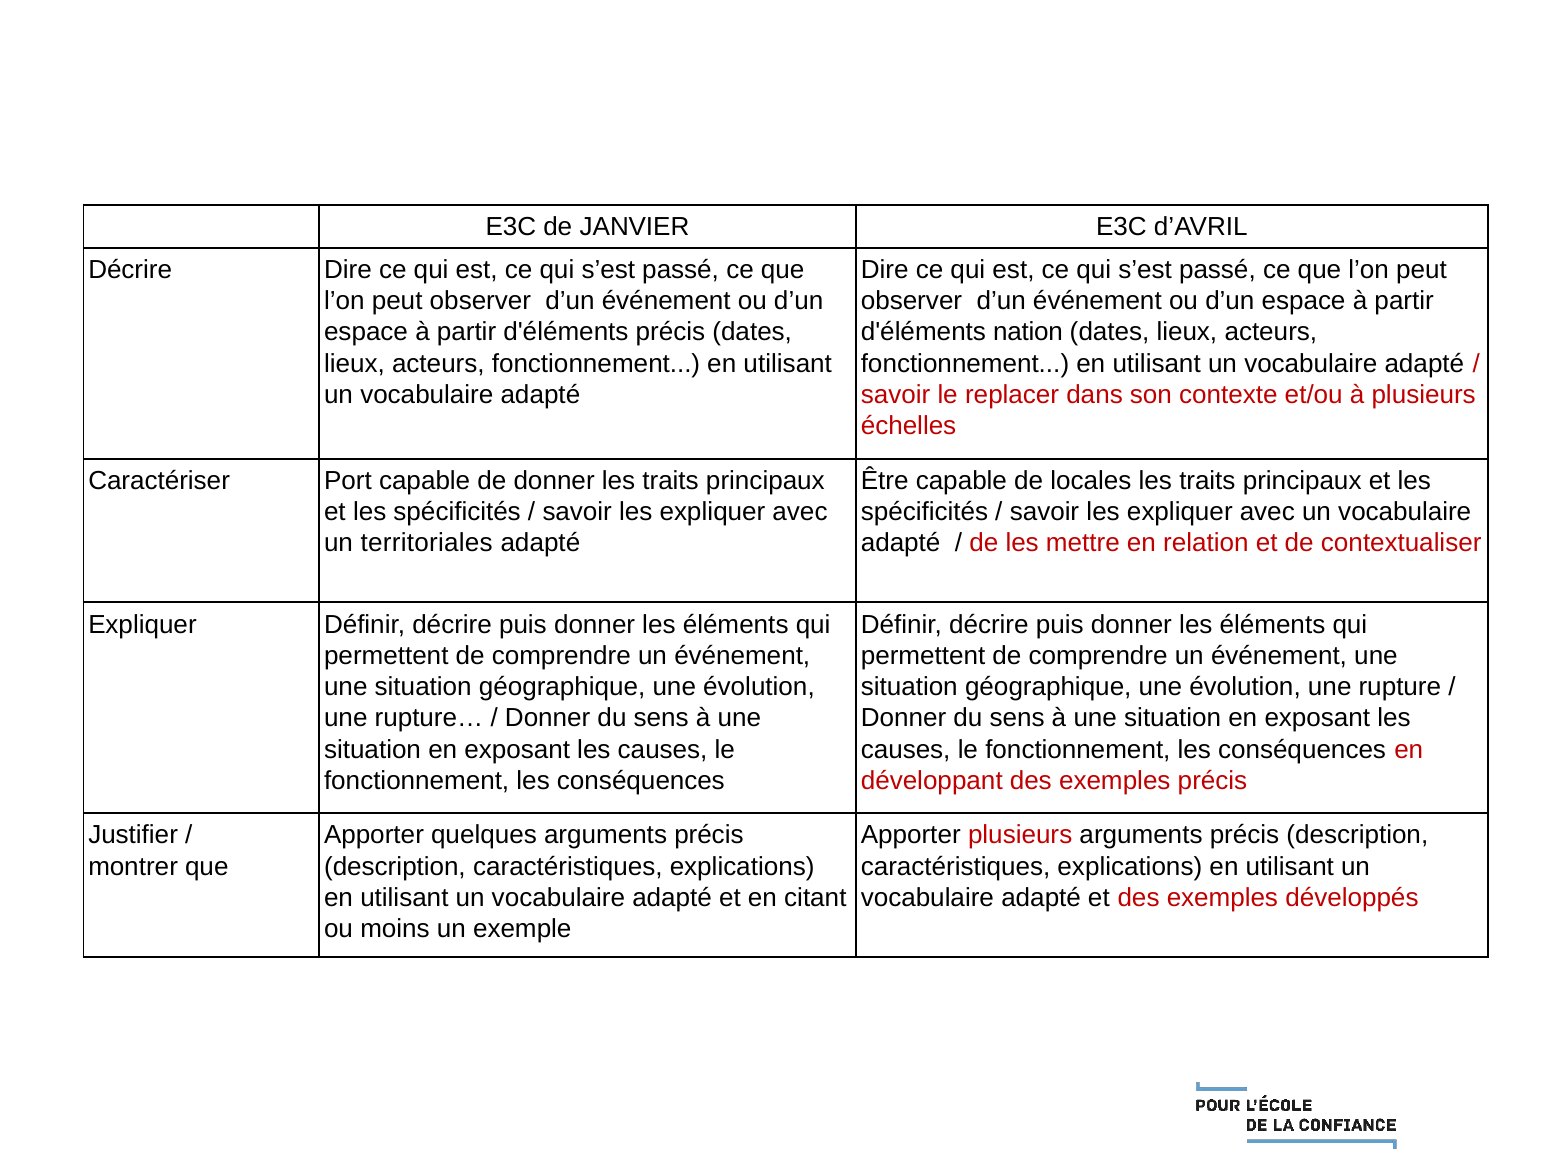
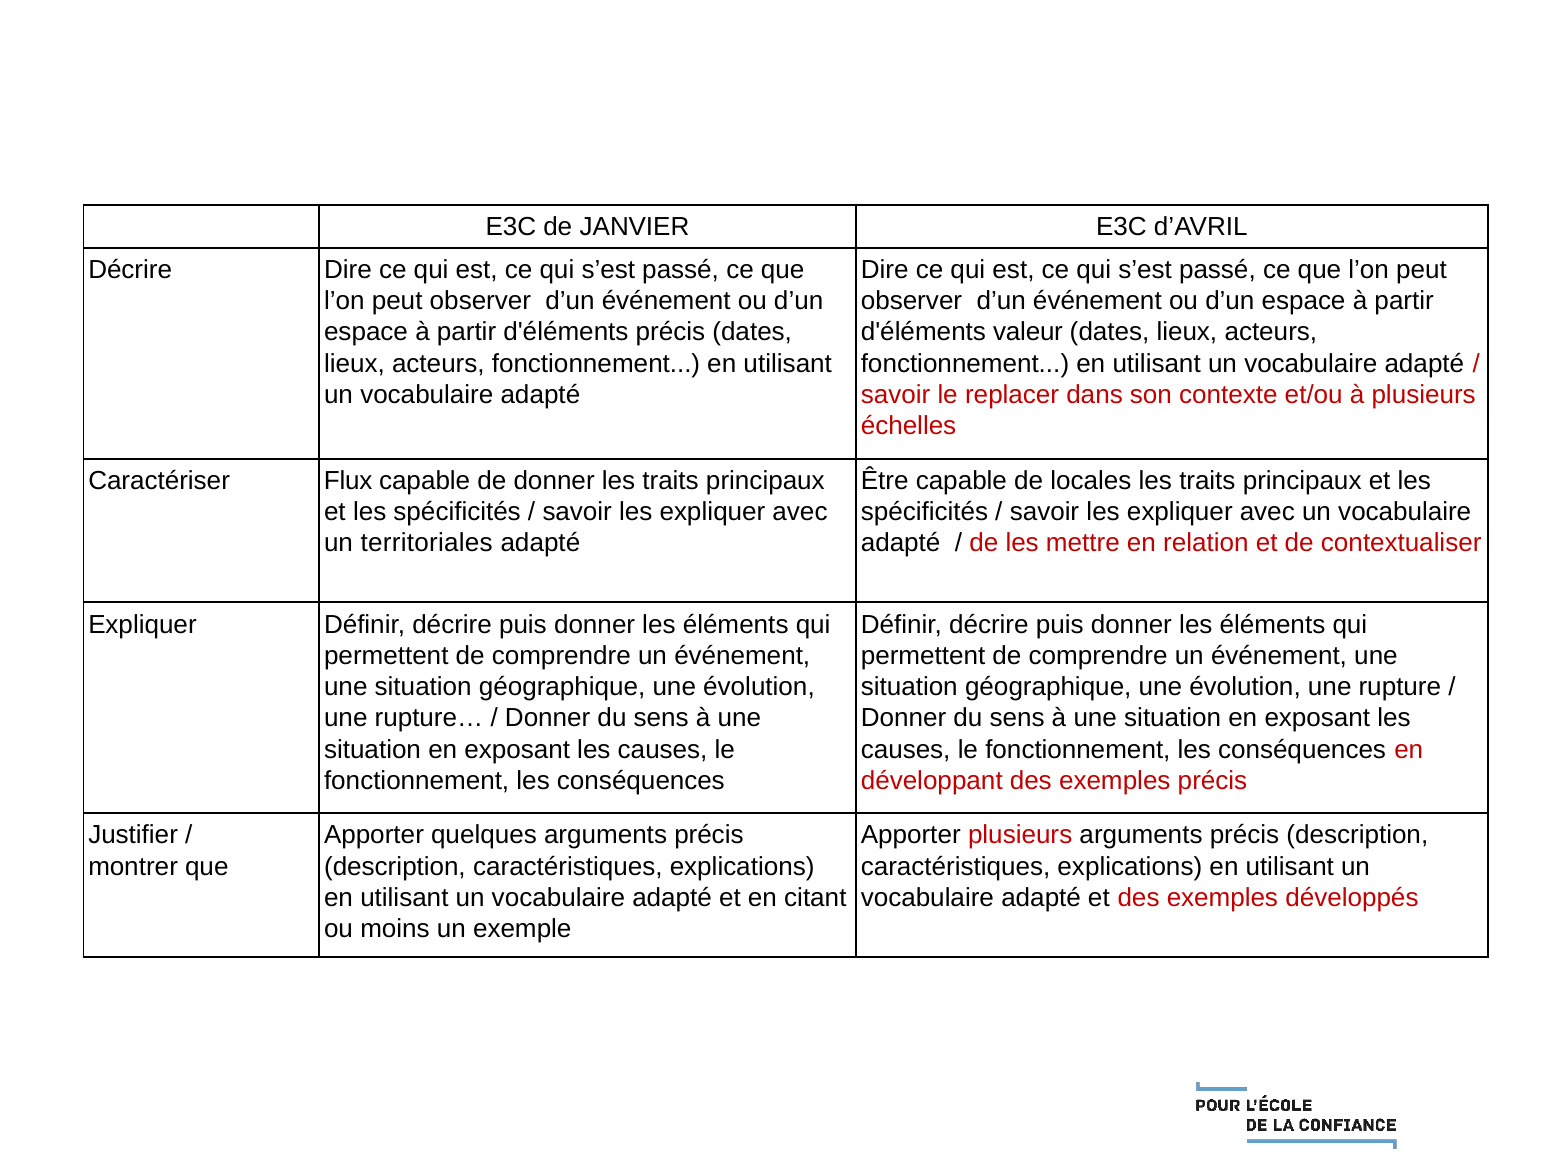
nation: nation -> valeur (1028, 332)
Port: Port -> Flux (348, 481)
